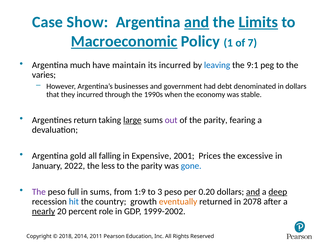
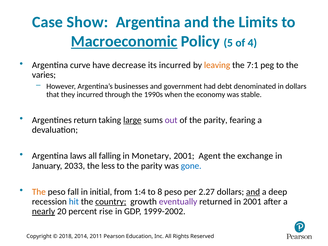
and underline: present -> none (197, 22)
Limits underline: present -> none (258, 22)
1: 1 -> 5 (228, 43)
7: 7 -> 4 (252, 43)
much: much -> curve (80, 65)
maintain: maintain -> decrease (129, 65)
leaving colour: blue -> orange (217, 65)
9:1: 9:1 -> 7:1 (252, 65)
gold: gold -> laws (78, 156)
Expensive: Expensive -> Monetary (151, 156)
Prices: Prices -> Agent (210, 156)
excessive: excessive -> exchange (255, 156)
2022: 2022 -> 2033 (75, 166)
The colour: purple -> orange (39, 192)
full: full -> fall (73, 192)
in sums: sums -> initial (101, 192)
1:9: 1:9 -> 1:4 (140, 192)
3: 3 -> 8 (160, 192)
0.20: 0.20 -> 2.27 (207, 192)
deep underline: present -> none (278, 192)
country underline: none -> present (111, 202)
eventually colour: orange -> purple (178, 202)
in 2078: 2078 -> 2001 (252, 202)
role: role -> rise (106, 211)
